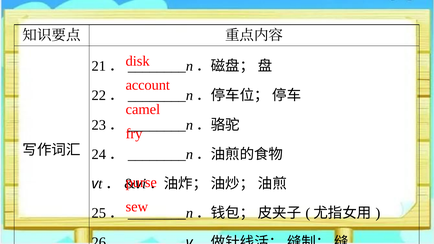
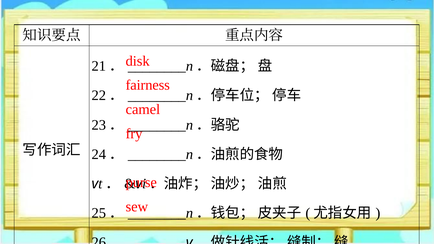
account: account -> fairness (148, 85)
